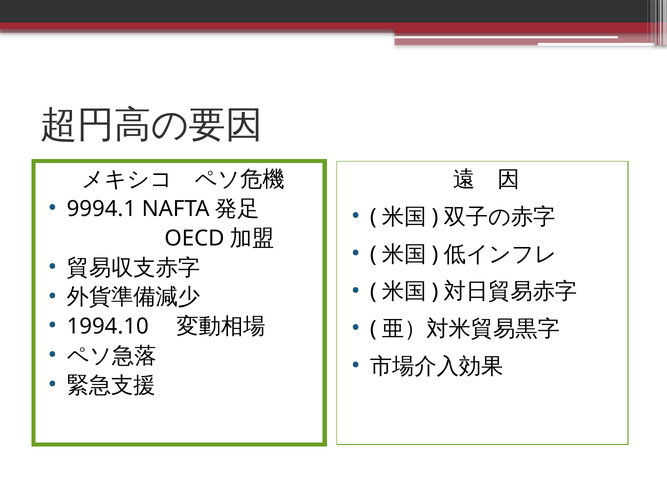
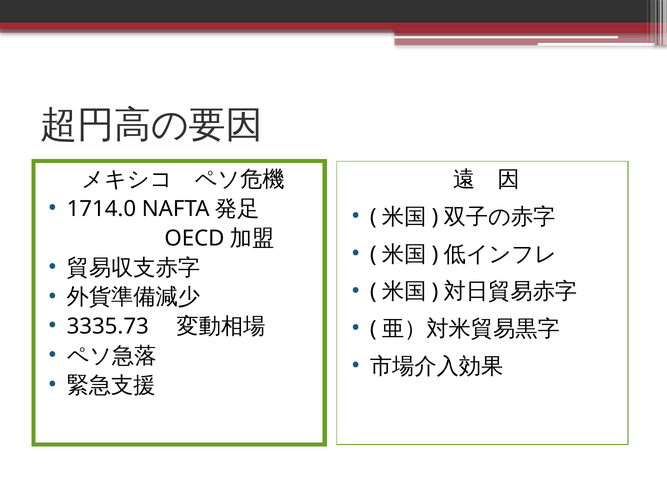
9994.1: 9994.1 -> 1714.0 (101, 209)
1994.10: 1994.10 -> 3335.73 (108, 327)
